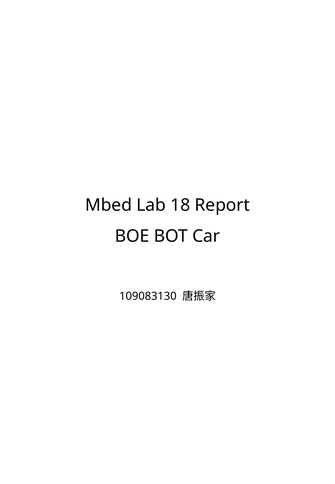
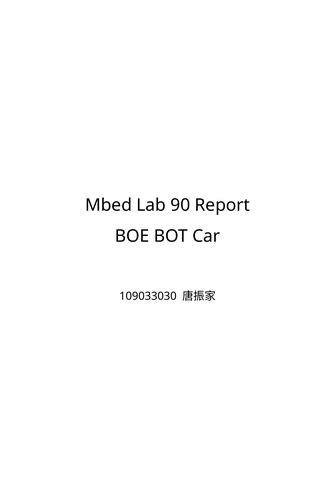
18: 18 -> 90 (180, 205)
109083130: 109083130 -> 109033030 (148, 296)
